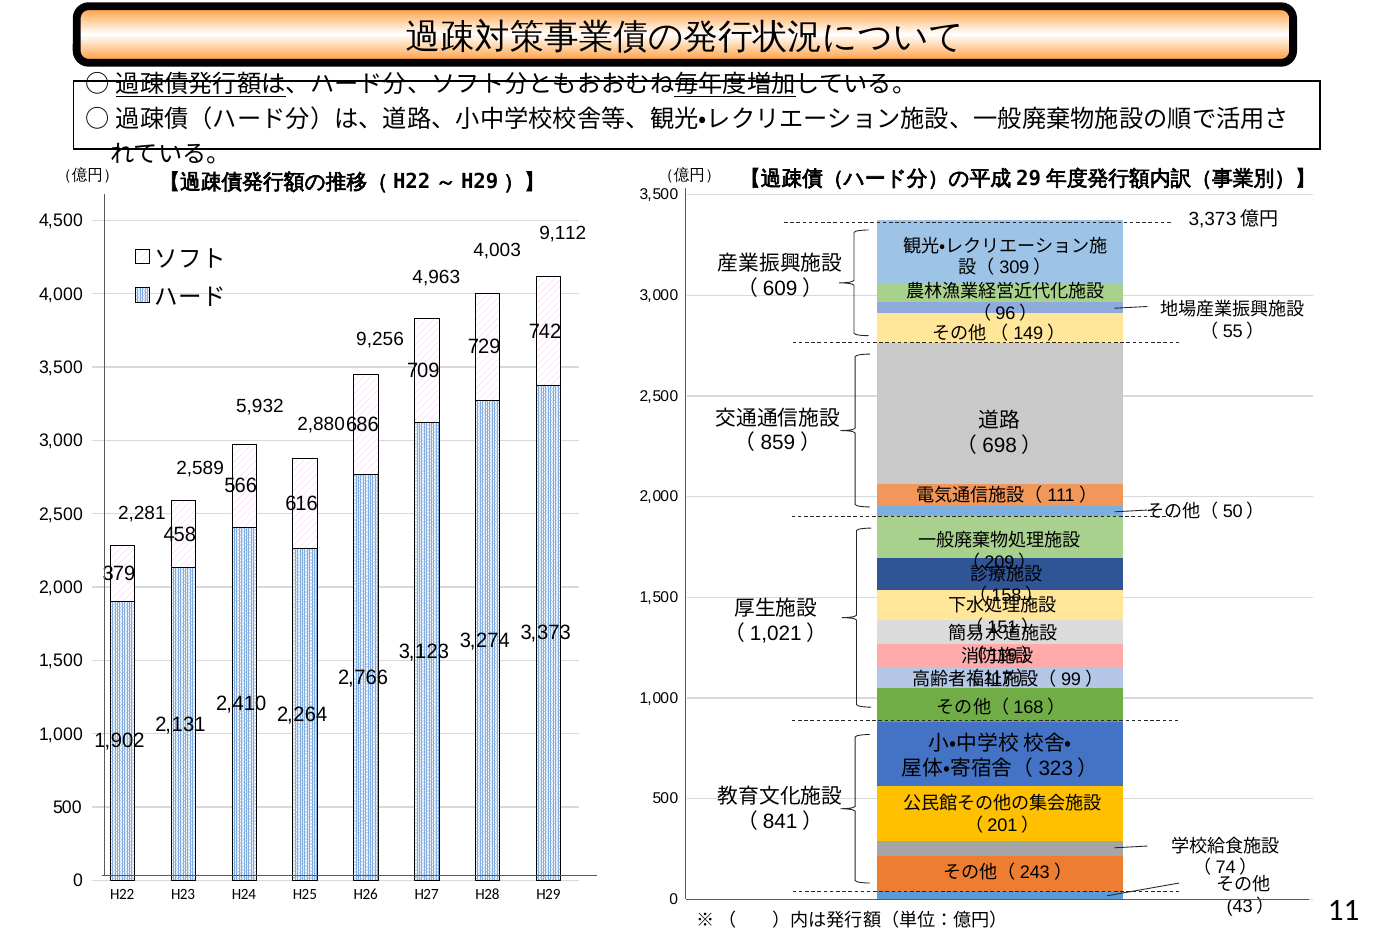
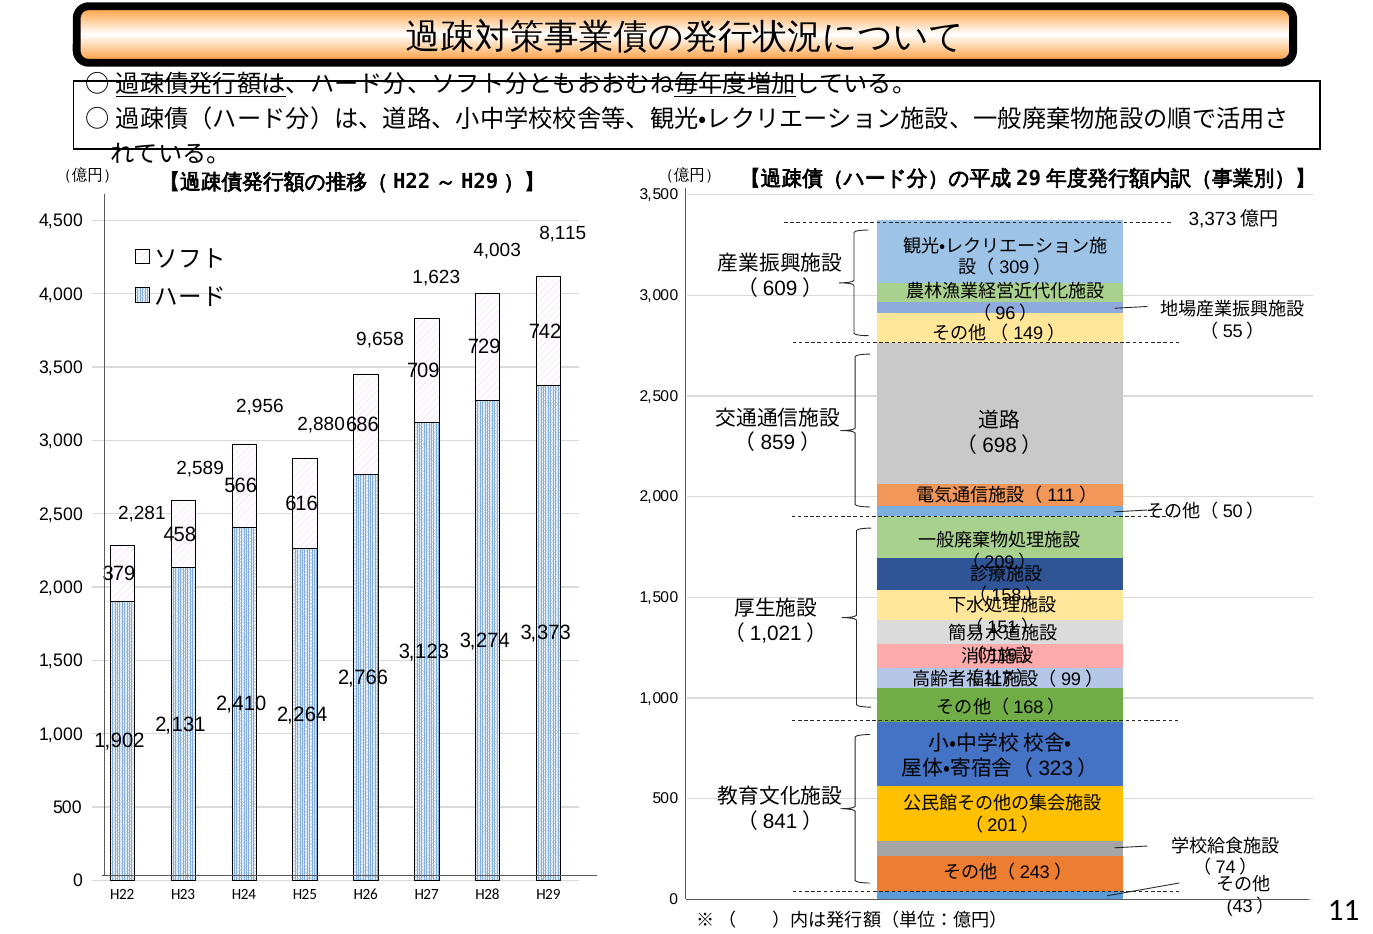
9,112: 9,112 -> 8,115 (563, 233)
4,963: 4,963 -> 1,623 (436, 278)
9,256: 9,256 -> 9,658 (380, 339)
5,932: 5,932 -> 2,956 (260, 406)
